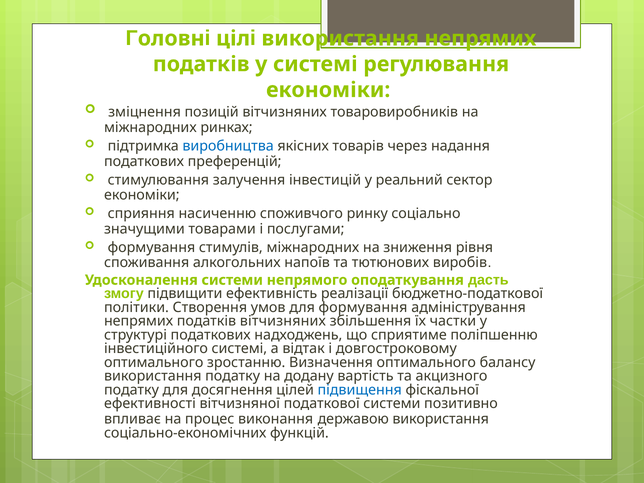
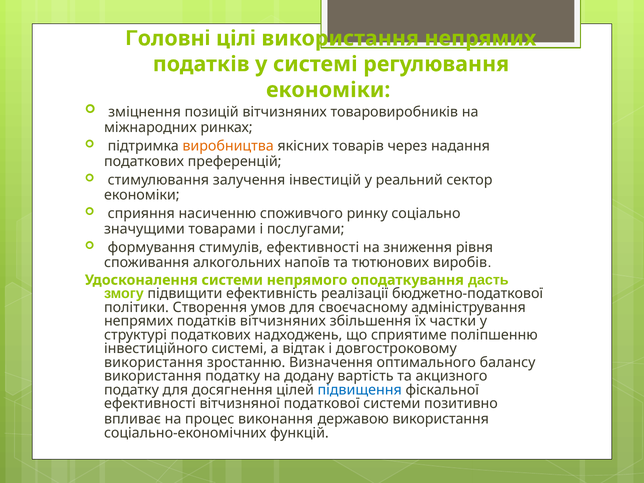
виробництва colour: blue -> orange (228, 146)
стимулів міжнародних: міжнародних -> ефективності (313, 247)
для формування: формування -> своєчасному (363, 308)
оптимального: оптимального -> використання (154, 362)
